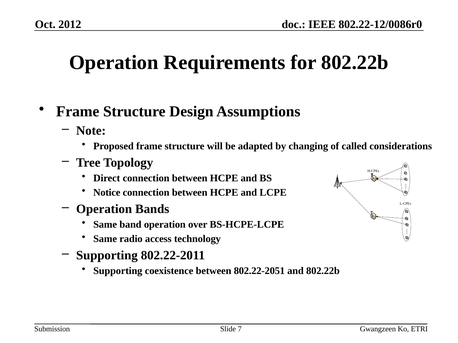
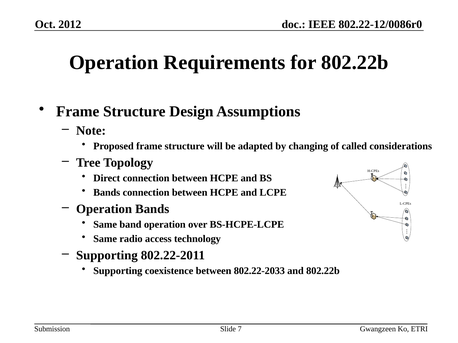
Notice: Notice -> Bands (107, 193)
802.22-2051: 802.22-2051 -> 802.22-2033 (259, 271)
